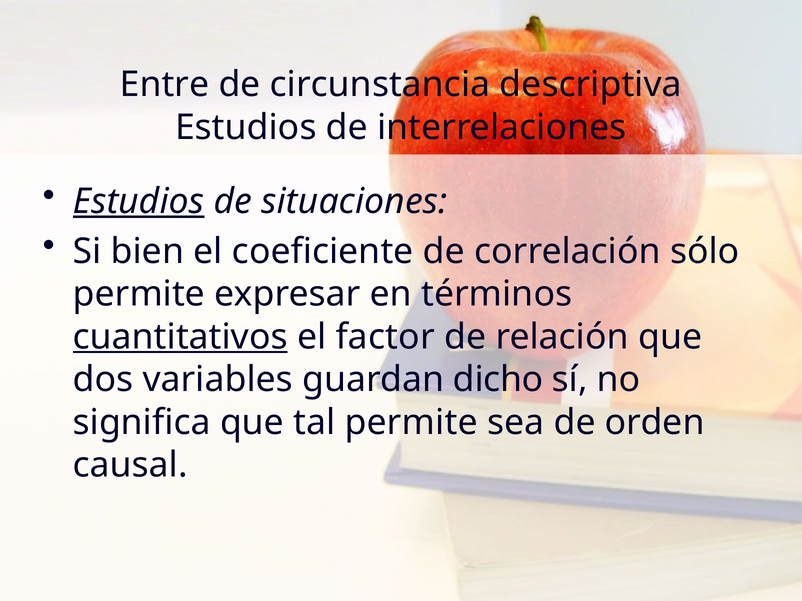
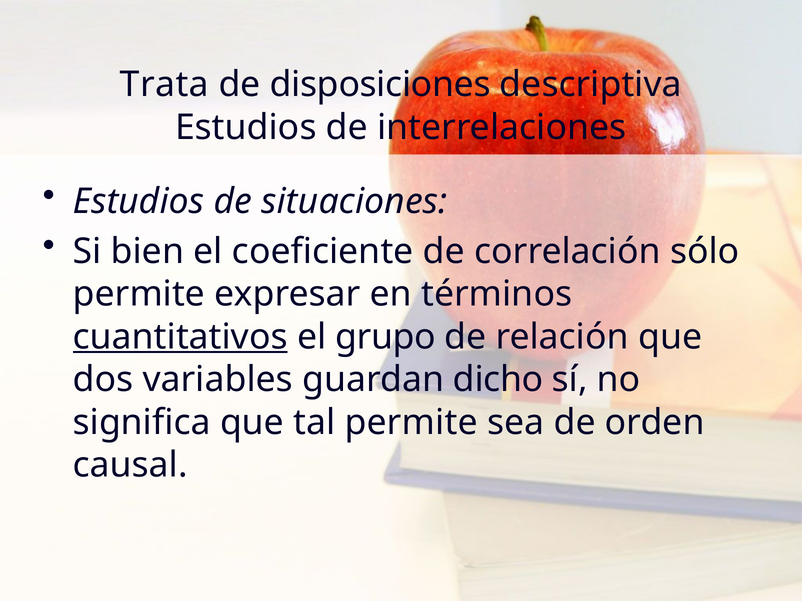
Entre: Entre -> Trata (164, 85)
circunstancia: circunstancia -> disposiciones (380, 85)
Estudios underline: present -> none (139, 202)
factor: factor -> grupo (385, 337)
